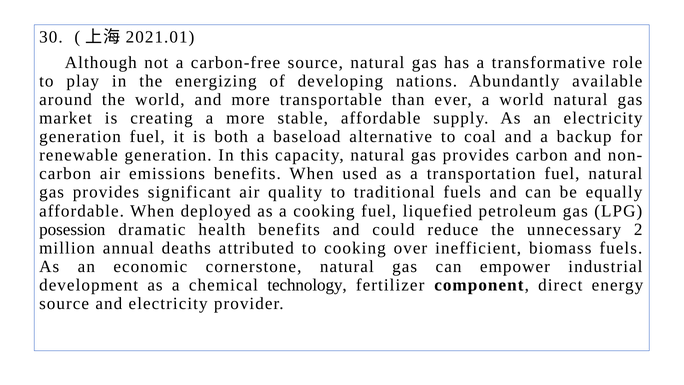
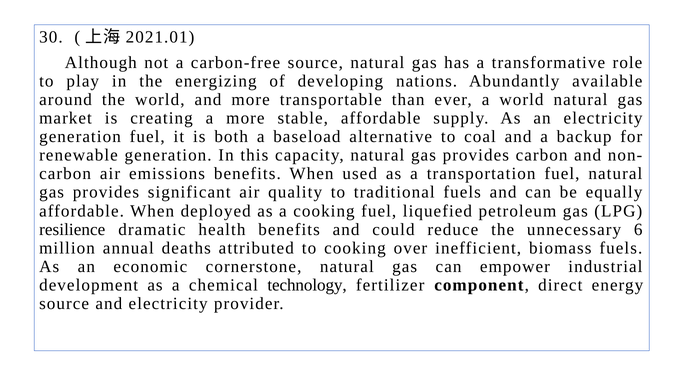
posession: posession -> resilience (72, 229)
2: 2 -> 6 (638, 229)
